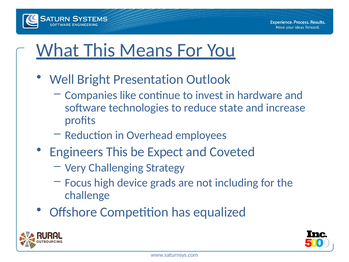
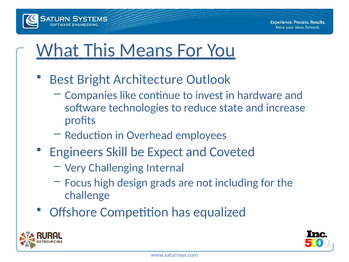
Well: Well -> Best (62, 79)
Presentation: Presentation -> Architecture (148, 79)
Engineers This: This -> Skill (117, 152)
Strategy: Strategy -> Internal (165, 168)
device: device -> design (132, 183)
